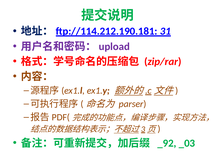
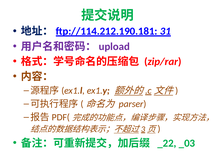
_92: _92 -> _22 (167, 143)
